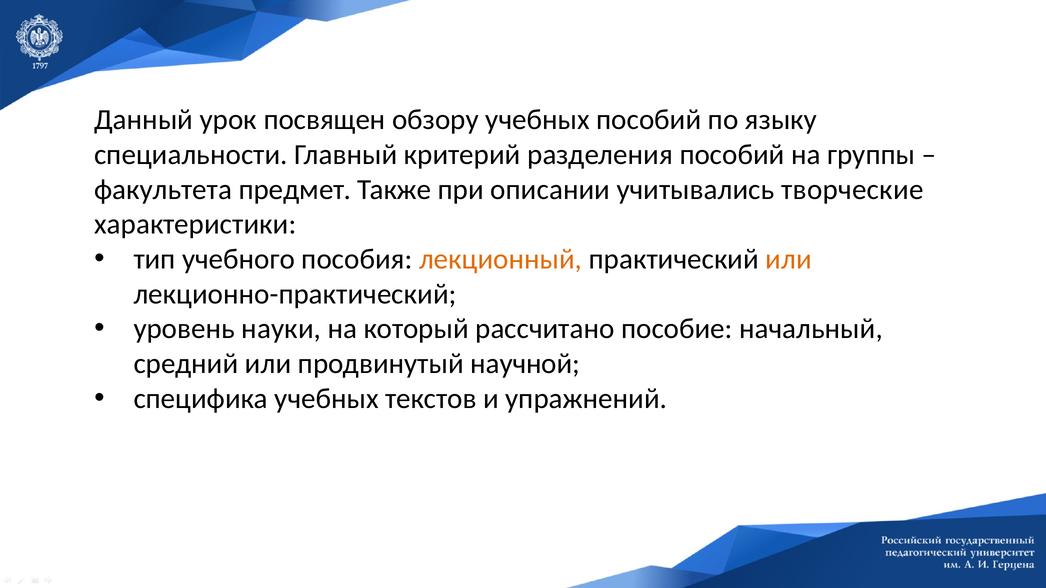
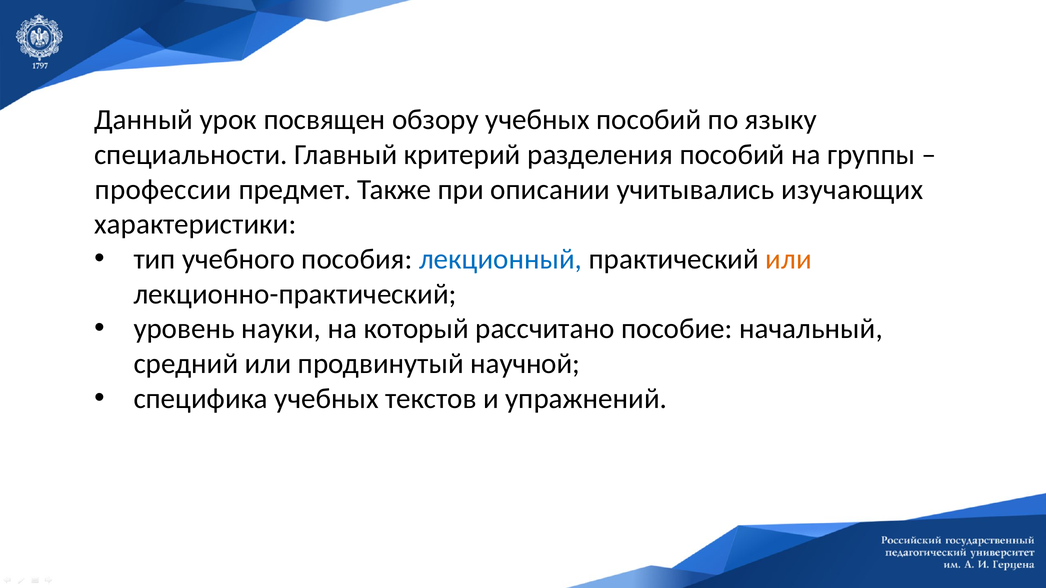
факультета: факультета -> профессии (163, 190)
творческие: творческие -> изучающих (852, 190)
лекционный colour: orange -> blue (501, 259)
